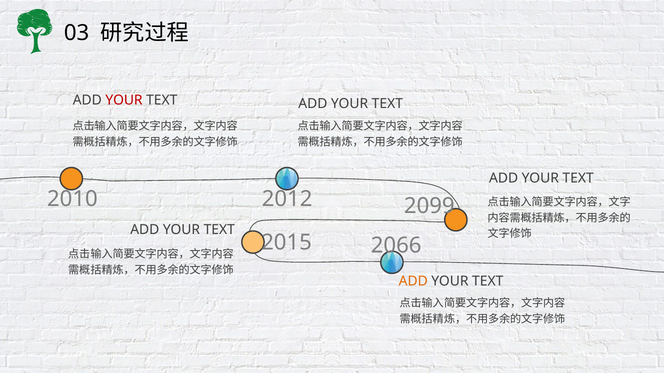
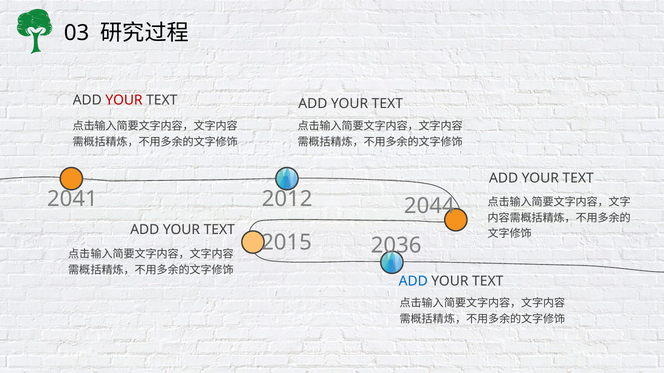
2010: 2010 -> 2041 (72, 199)
2099: 2099 -> 2044 (429, 206)
2066: 2066 -> 2036 (396, 246)
ADD colour: orange -> blue (413, 282)
